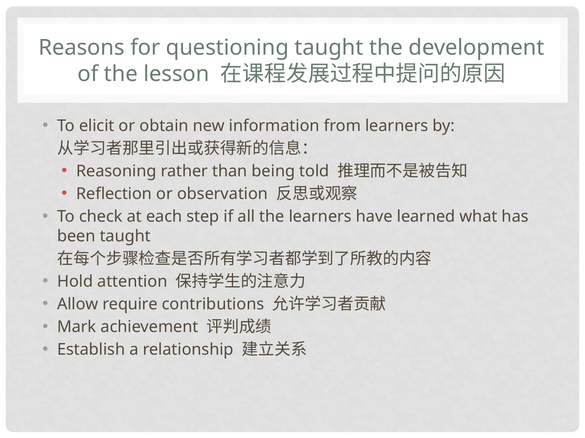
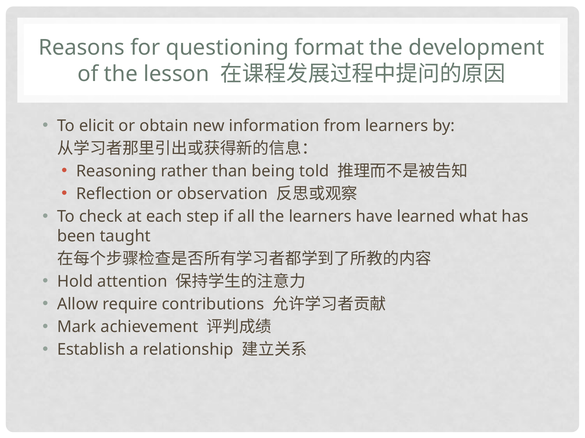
questioning taught: taught -> format (329, 48)
